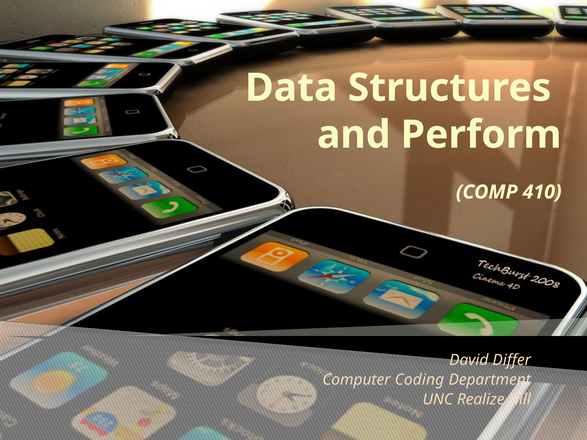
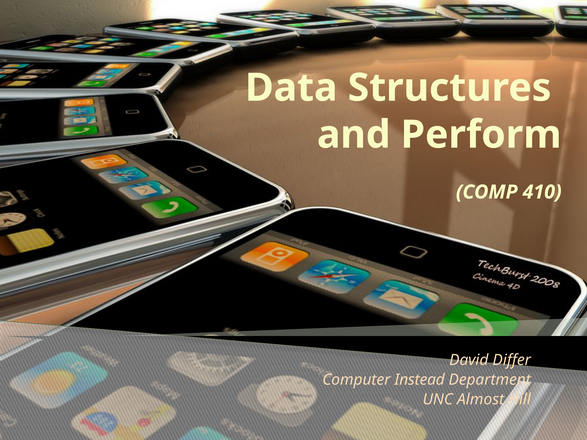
Coding: Coding -> Instead (420, 380)
Realize: Realize -> Almost (481, 400)
